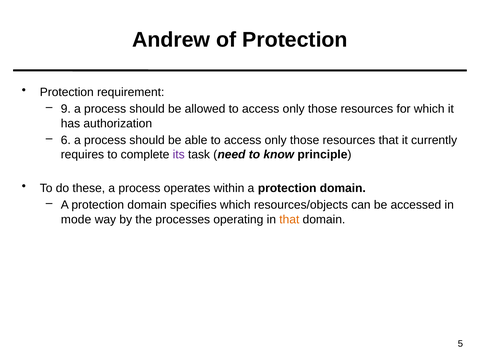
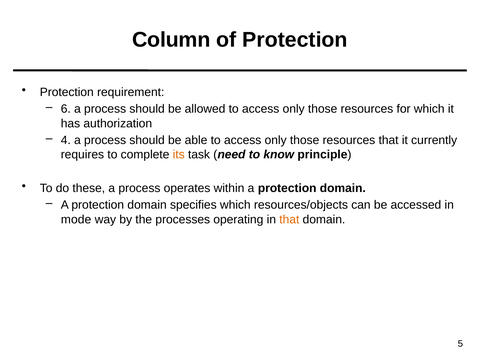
Andrew: Andrew -> Column (171, 40)
9: 9 -> 6 (66, 109)
6: 6 -> 4 (66, 140)
its colour: purple -> orange (179, 155)
